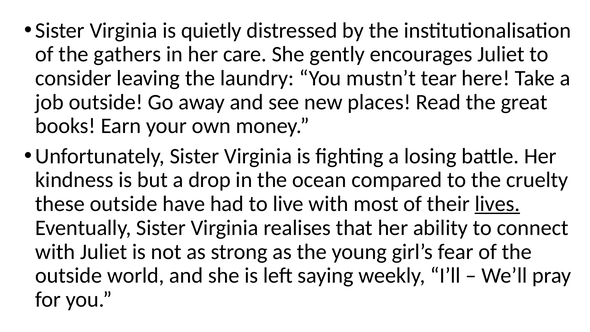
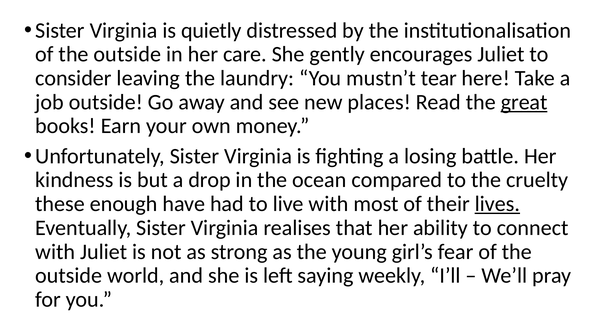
gathers: gathers -> outside (127, 54)
great underline: none -> present (524, 102)
these outside: outside -> enough (124, 204)
